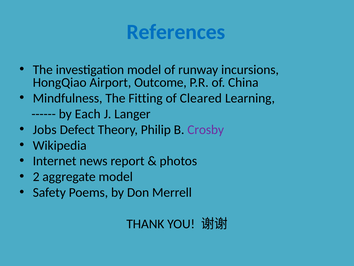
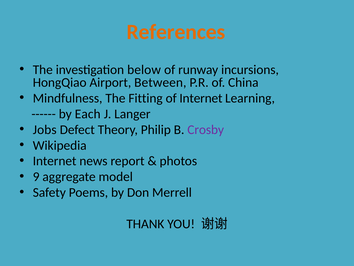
References colour: blue -> orange (176, 32)
investigation model: model -> below (144, 70)
Outcome: Outcome -> Between (160, 82)
of Cleared: Cleared -> Internet (201, 98)
2: 2 -> 9 (36, 177)
